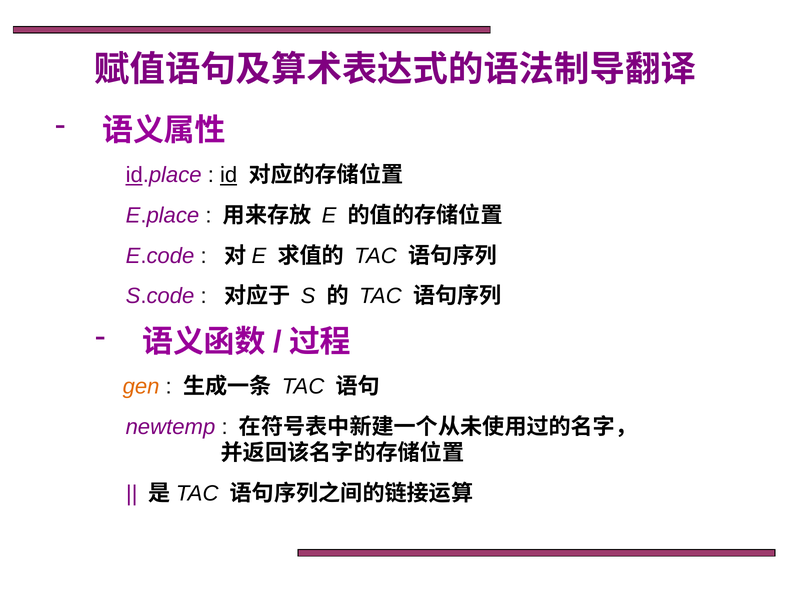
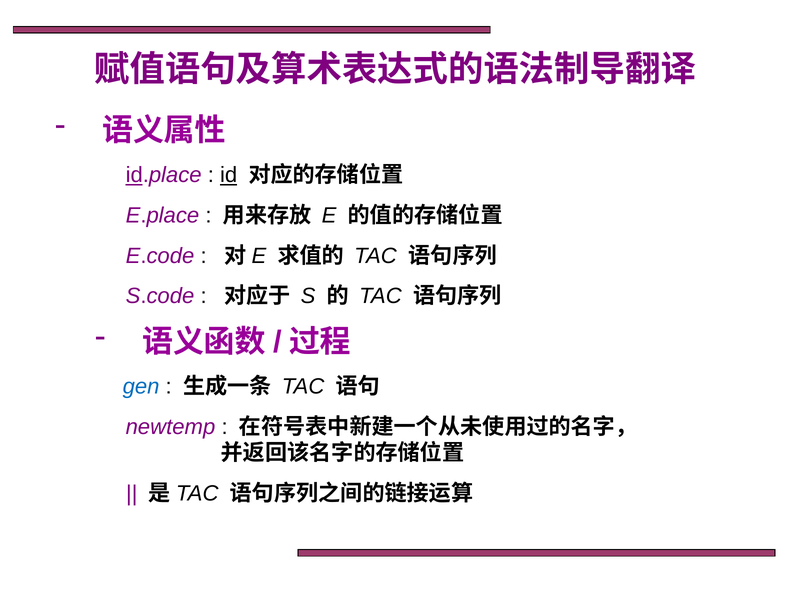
gen colour: orange -> blue (141, 386)
